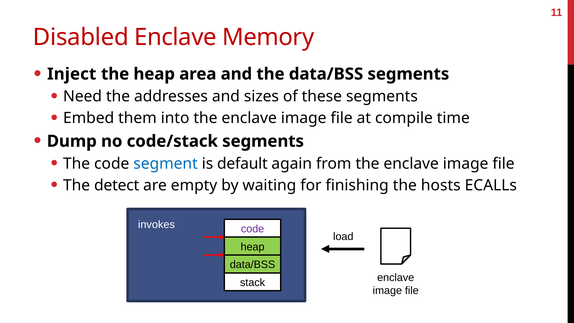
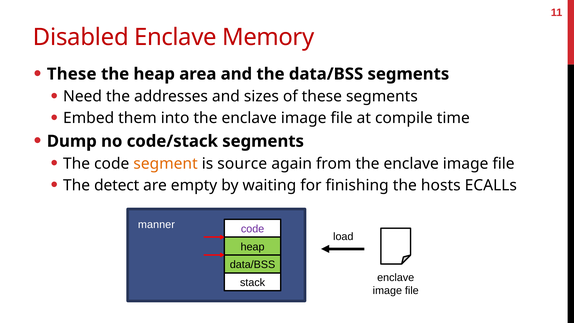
Inject: Inject -> These (72, 74)
segment colour: blue -> orange (166, 164)
default: default -> source (242, 164)
invokes: invokes -> manner (156, 225)
